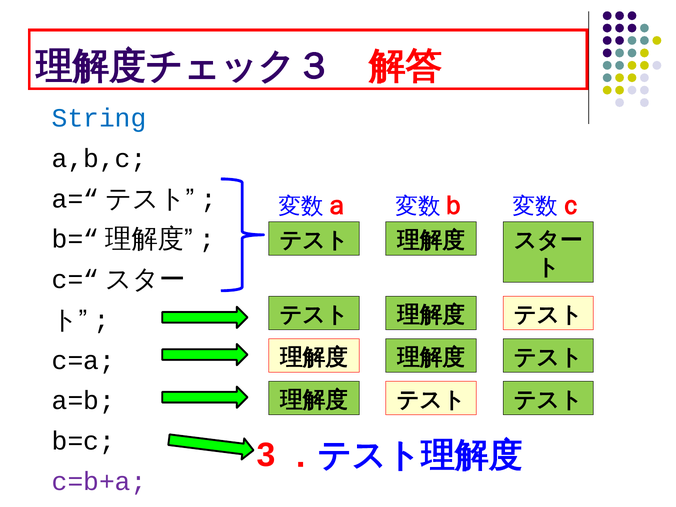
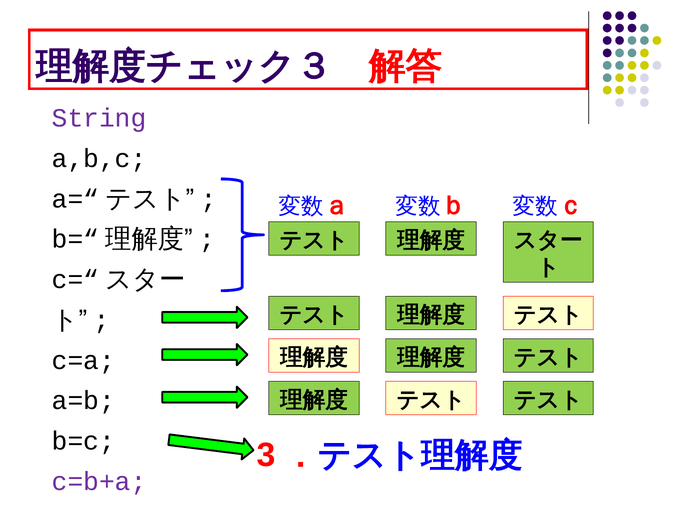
String colour: blue -> purple (99, 118)
